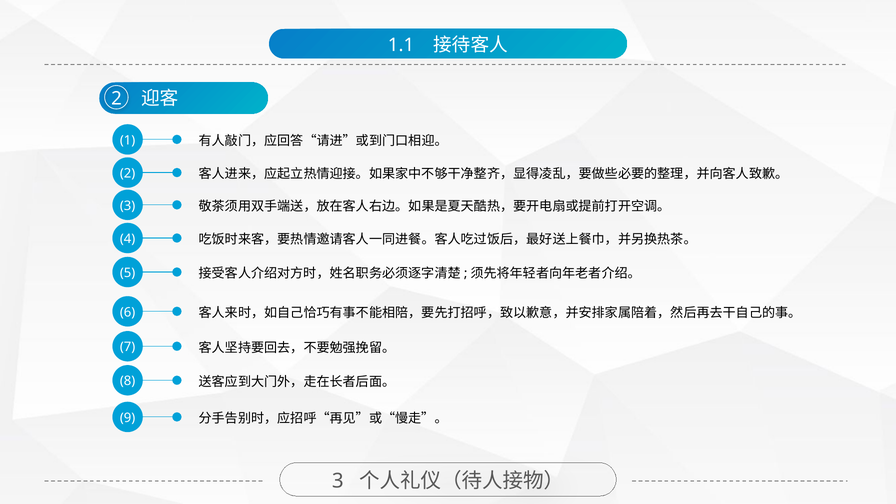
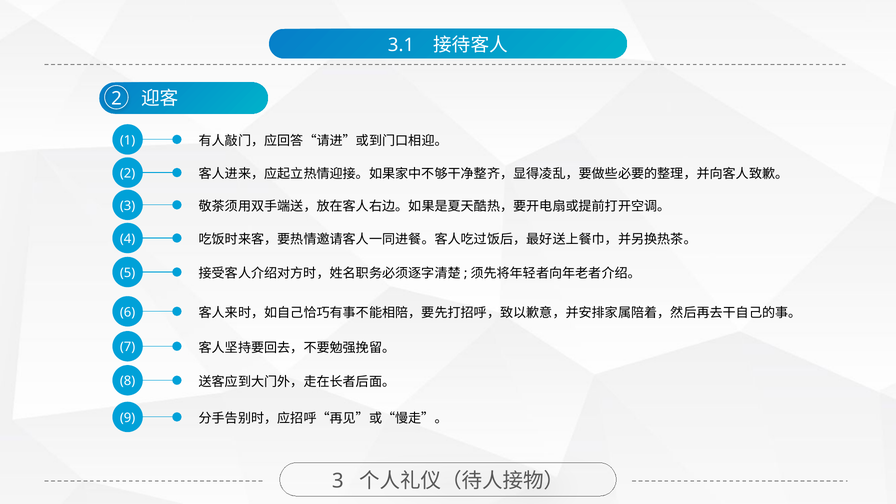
1.1: 1.1 -> 3.1 (401, 45)
